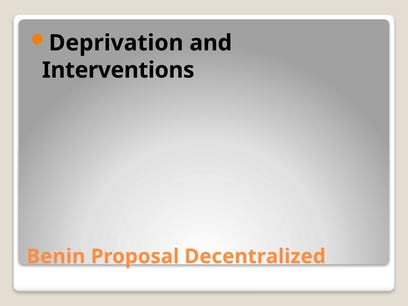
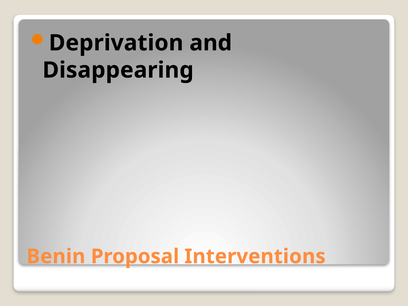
Interventions: Interventions -> Disappearing (118, 70)
Decentralized: Decentralized -> Interventions (255, 256)
